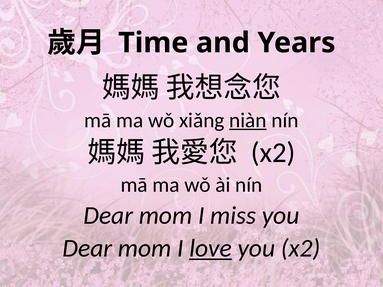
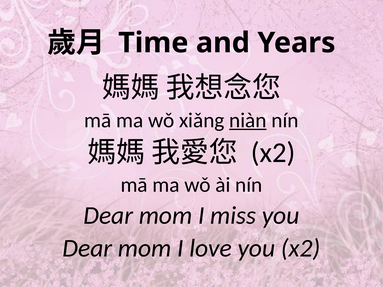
love underline: present -> none (211, 249)
